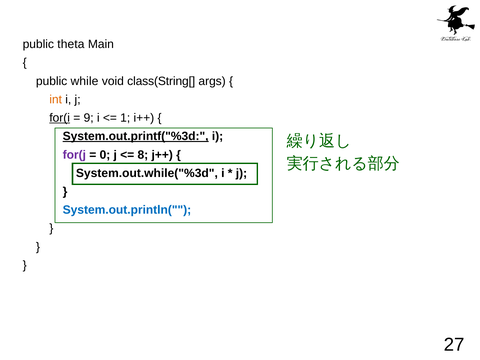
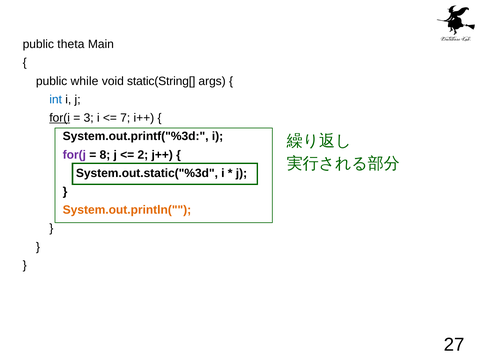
class(String[: class(String[ -> static(String[ (161, 81)
int colour: orange -> blue (56, 100)
9: 9 -> 3 (89, 118)
1: 1 -> 7 (125, 118)
System.out.printf("%3d underline: present -> none (136, 136)
0: 0 -> 8 (105, 155)
8: 8 -> 2 (143, 155)
System.out.while("%3d: System.out.while("%3d -> System.out.static("%3d (147, 173)
System.out.println( colour: blue -> orange (127, 210)
